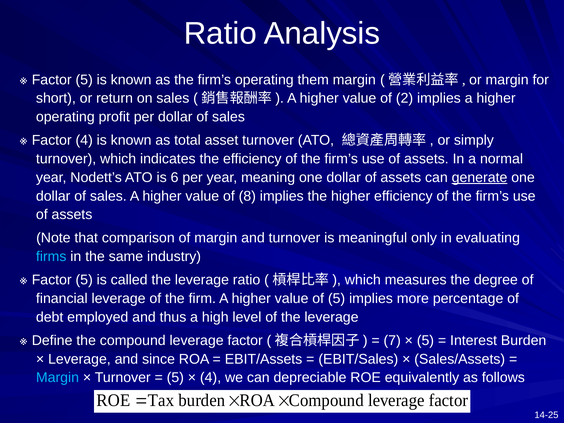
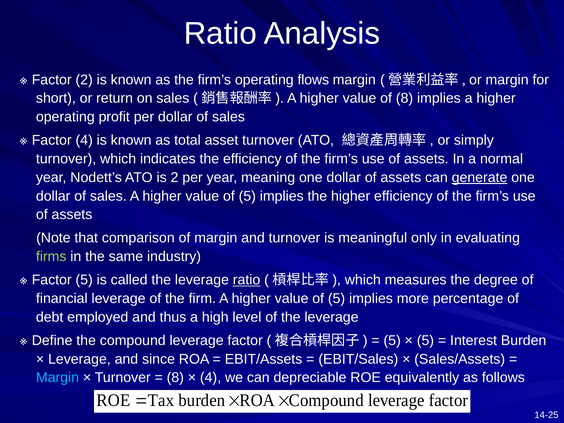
5: 5 -> 2 (84, 80)
them: them -> flows (313, 80)
of 2: 2 -> 8 (405, 98)
is 6: 6 -> 2 (175, 177)
8: 8 -> 5 (247, 196)
firms colour: light blue -> light green (51, 257)
ratio underline: none -> present (247, 280)
7: 7 -> 5 (392, 340)
5: 5 -> 8 (175, 378)
